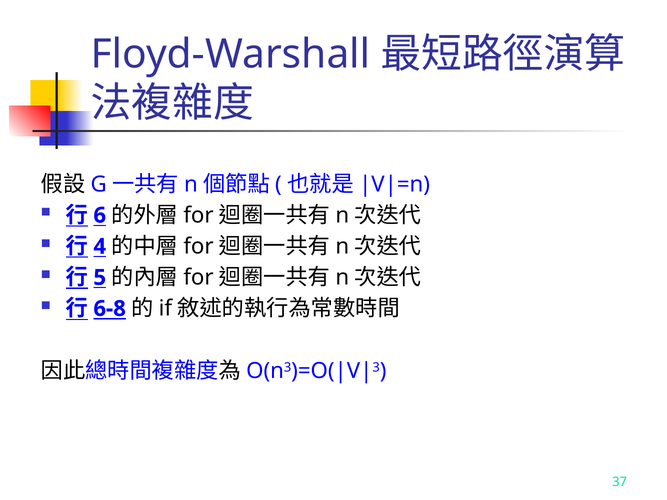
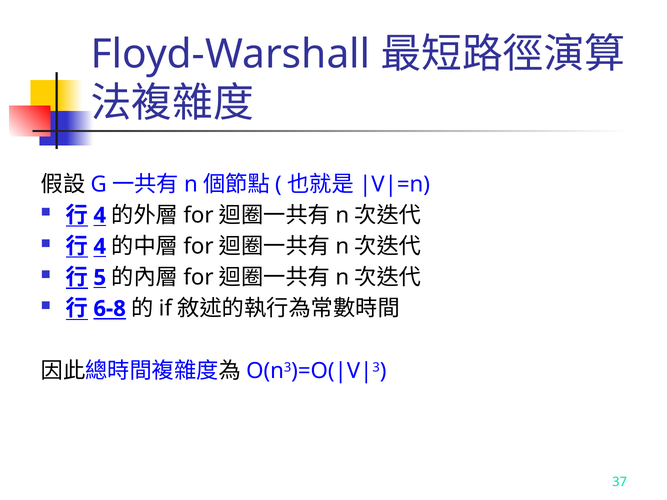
6: 6 -> 4 (100, 215)
